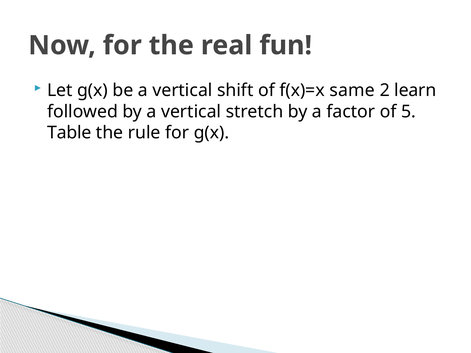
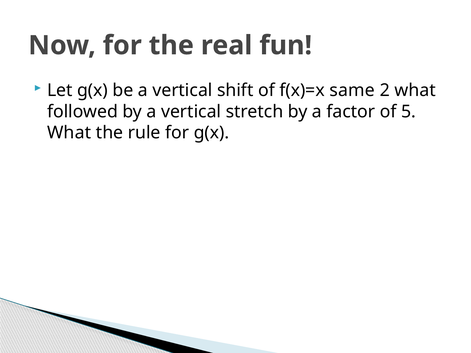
2 learn: learn -> what (415, 90)
Table: Table -> What (69, 133)
